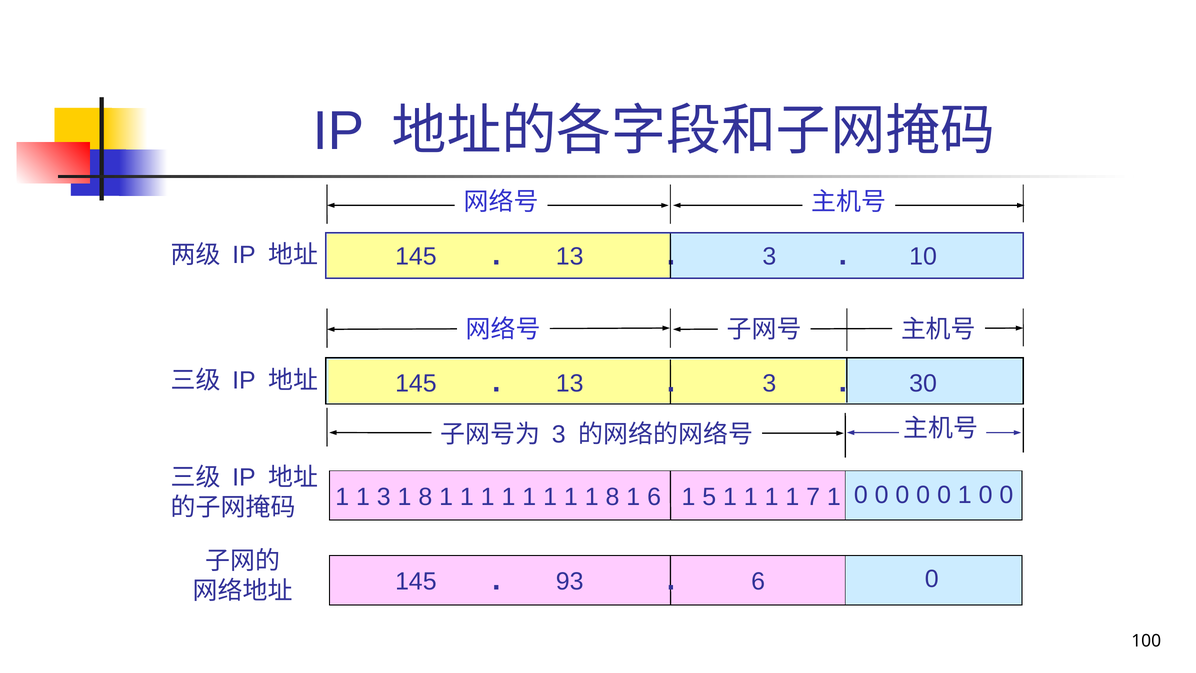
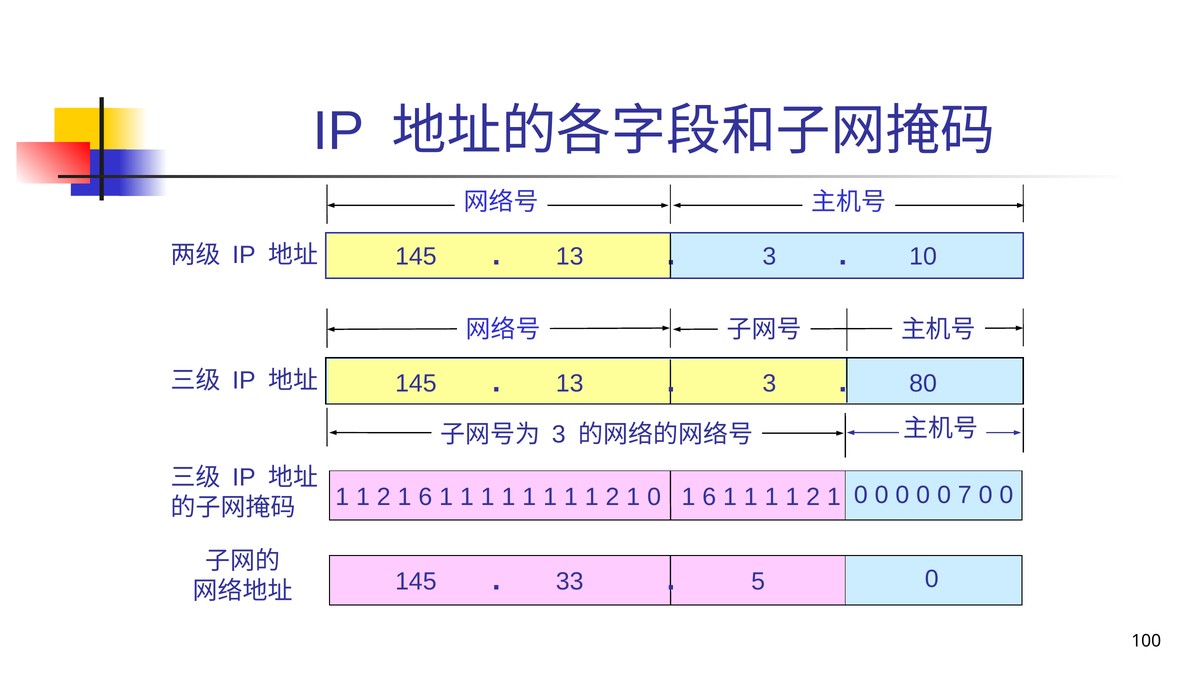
30: 30 -> 80 (923, 384)
3: 3 -> 2 (384, 497)
8: 8 -> 6 (425, 497)
8: 8 -> 2 (612, 497)
6: 6 -> 0 (654, 497)
5: 5 -> 6 (709, 497)
7: 7 -> 2 (813, 497)
0 1: 1 -> 7 (965, 495)
93: 93 -> 33 (570, 581)
6: 6 -> 5 (758, 581)
